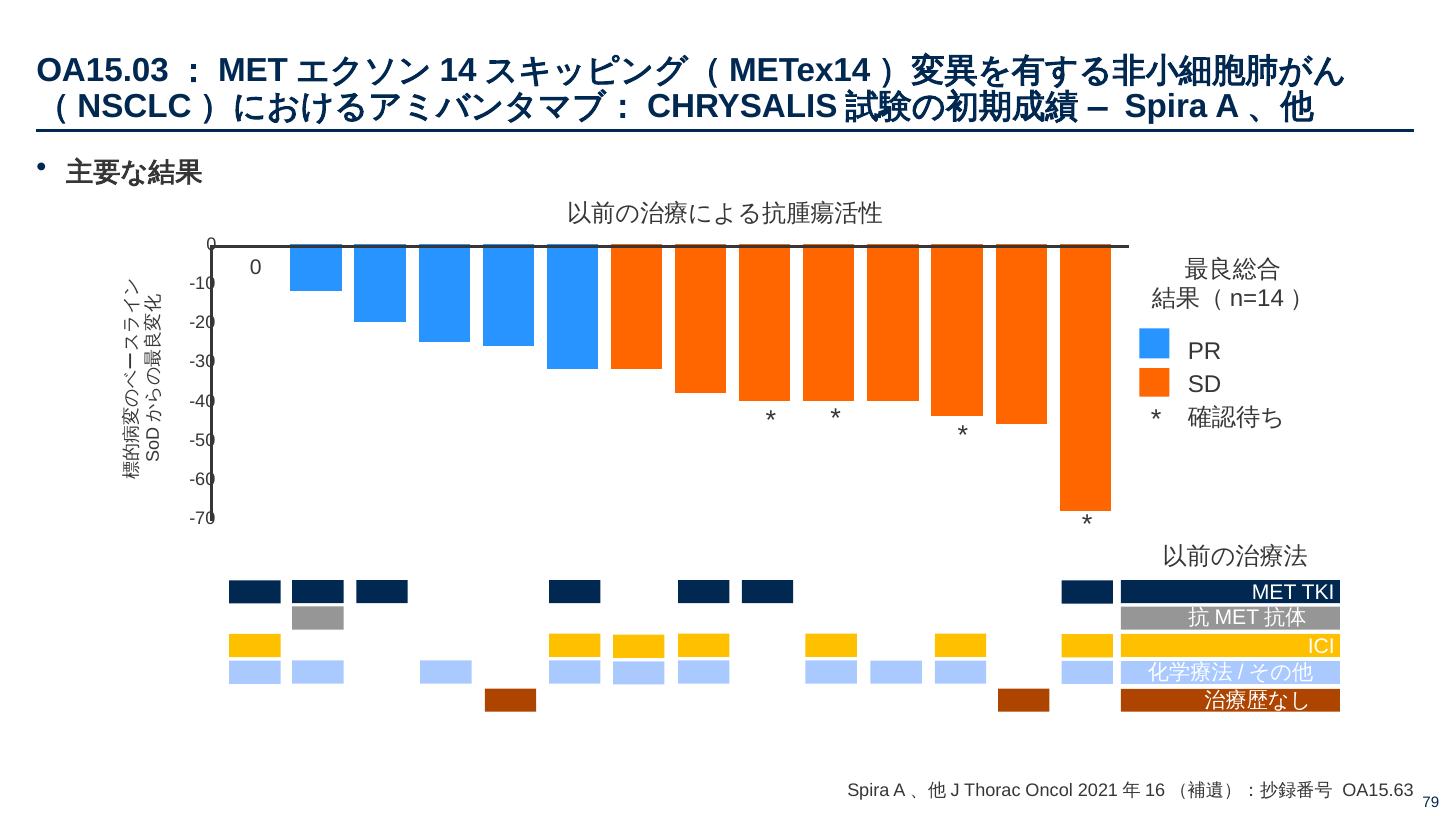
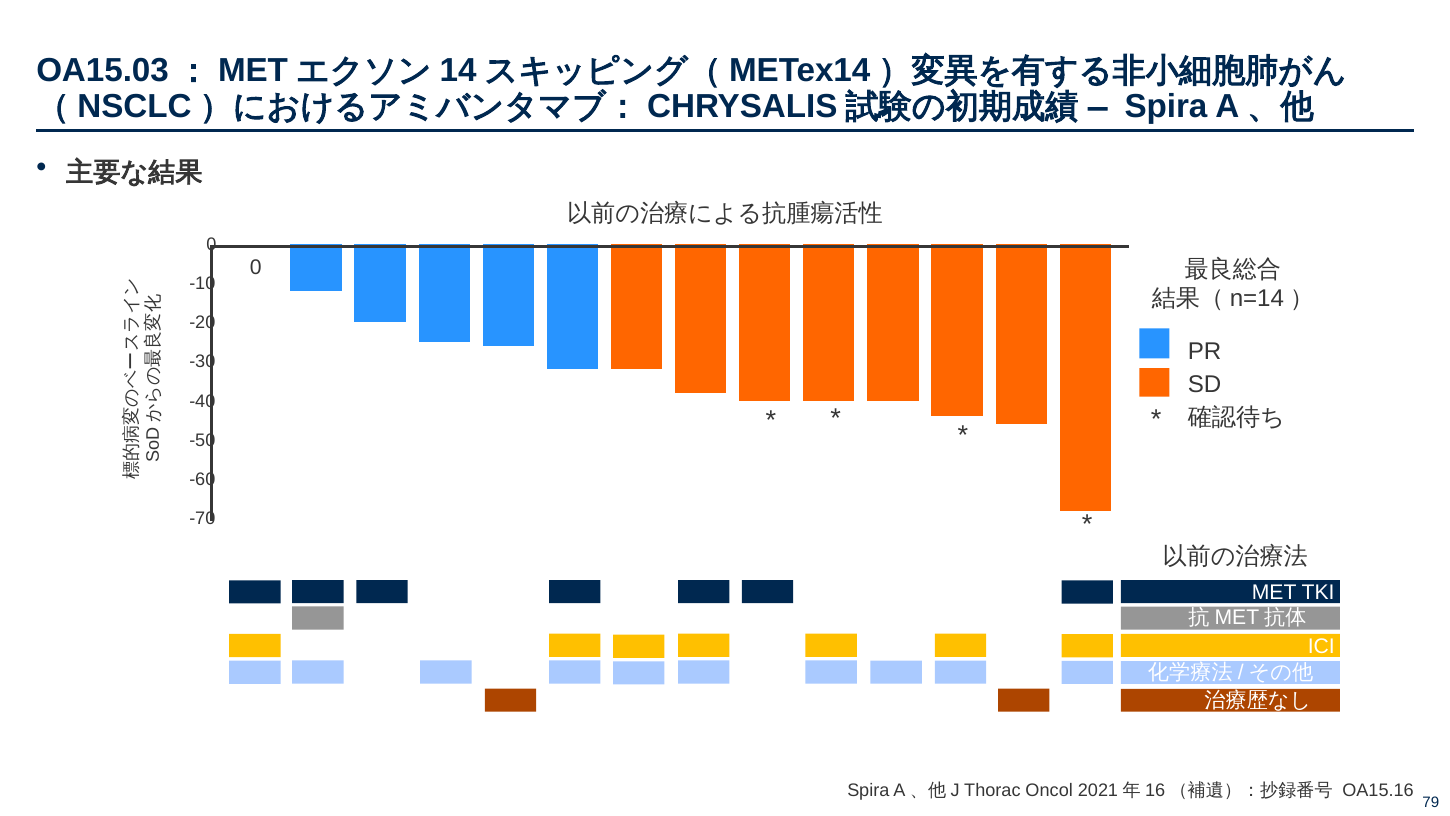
OA15.63: OA15.63 -> OA15.16 (1378, 790)
